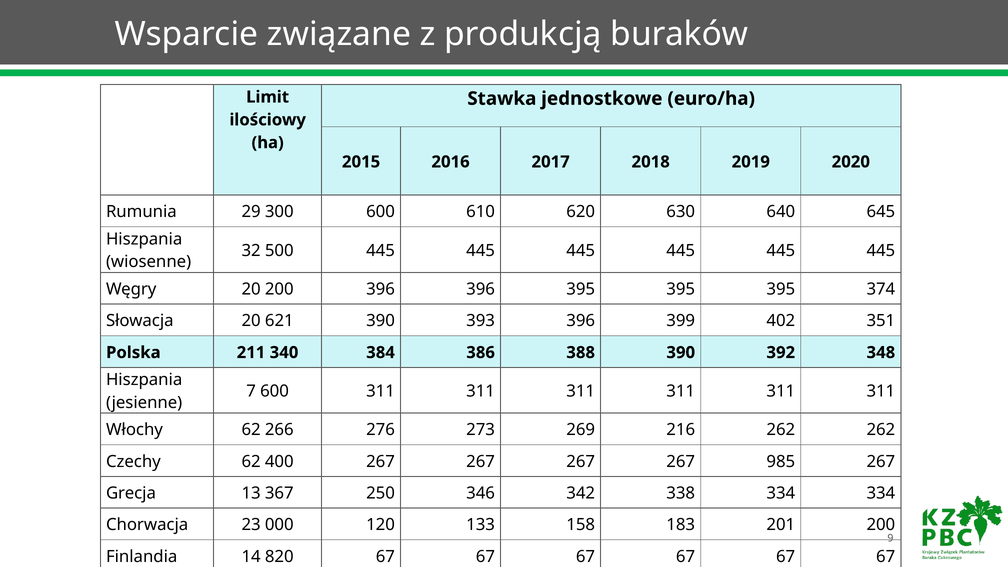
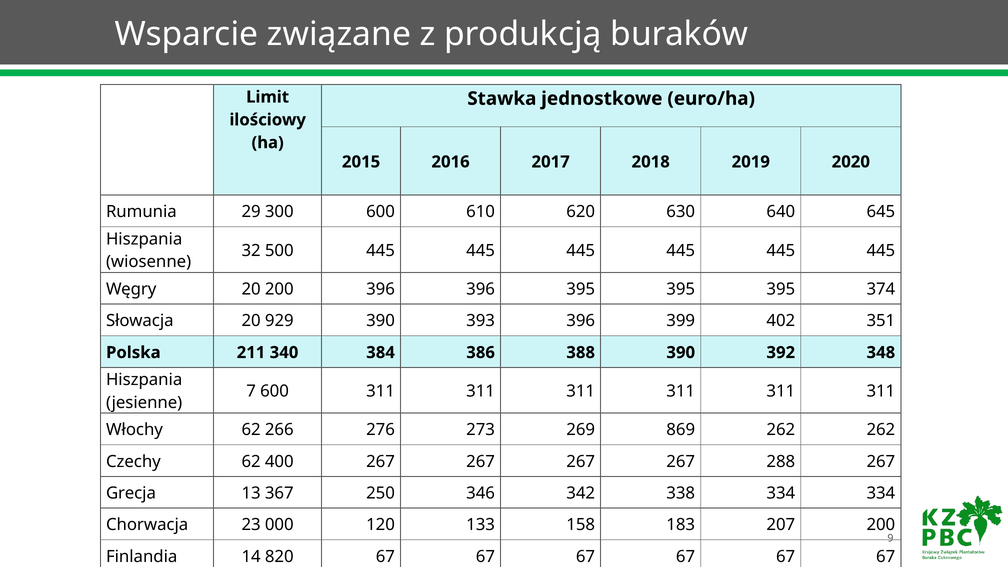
621: 621 -> 929 (279, 321)
216: 216 -> 869 (681, 430)
985: 985 -> 288 (781, 462)
201: 201 -> 207 (781, 525)
